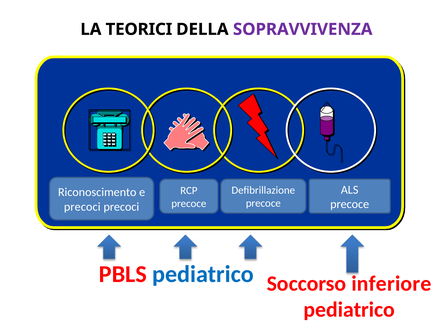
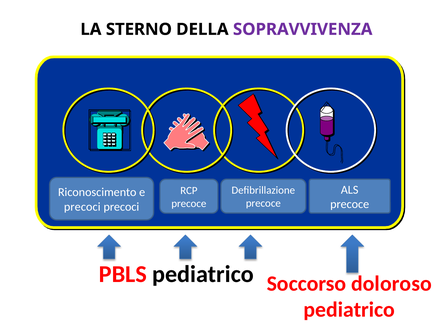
TEORICI: TEORICI -> STERNO (139, 29)
pediatrico colour: blue -> black (203, 275)
inferiore: inferiore -> doloroso (391, 284)
